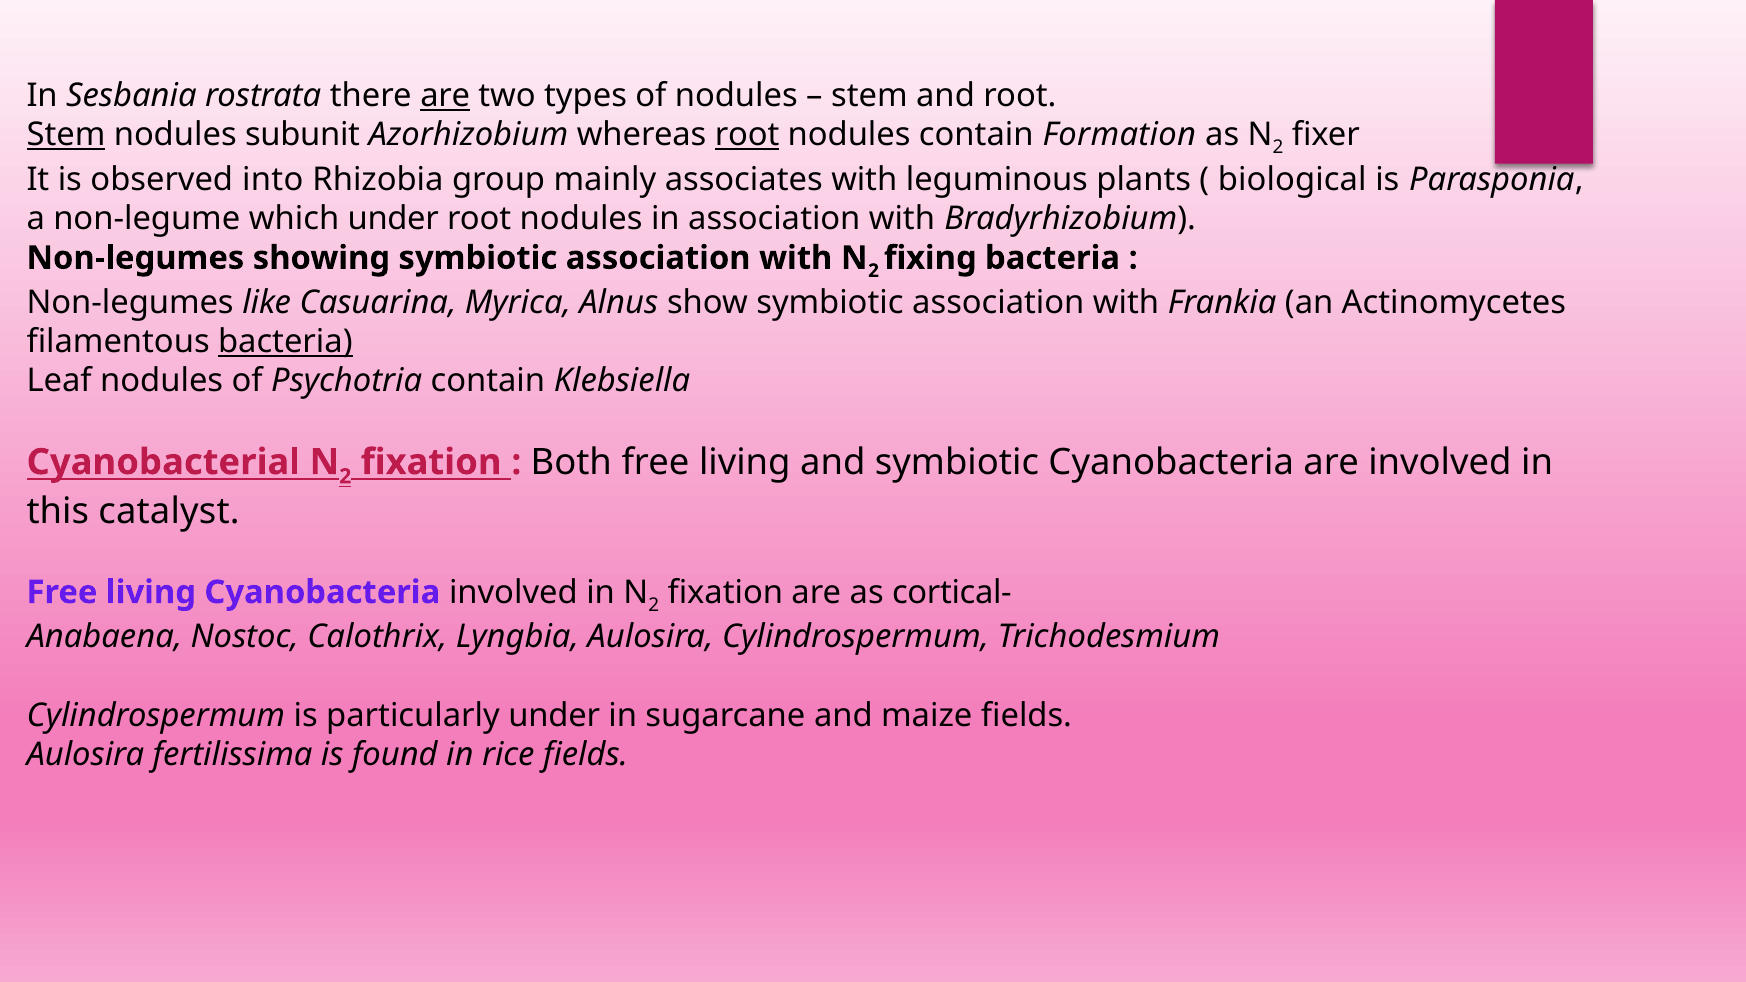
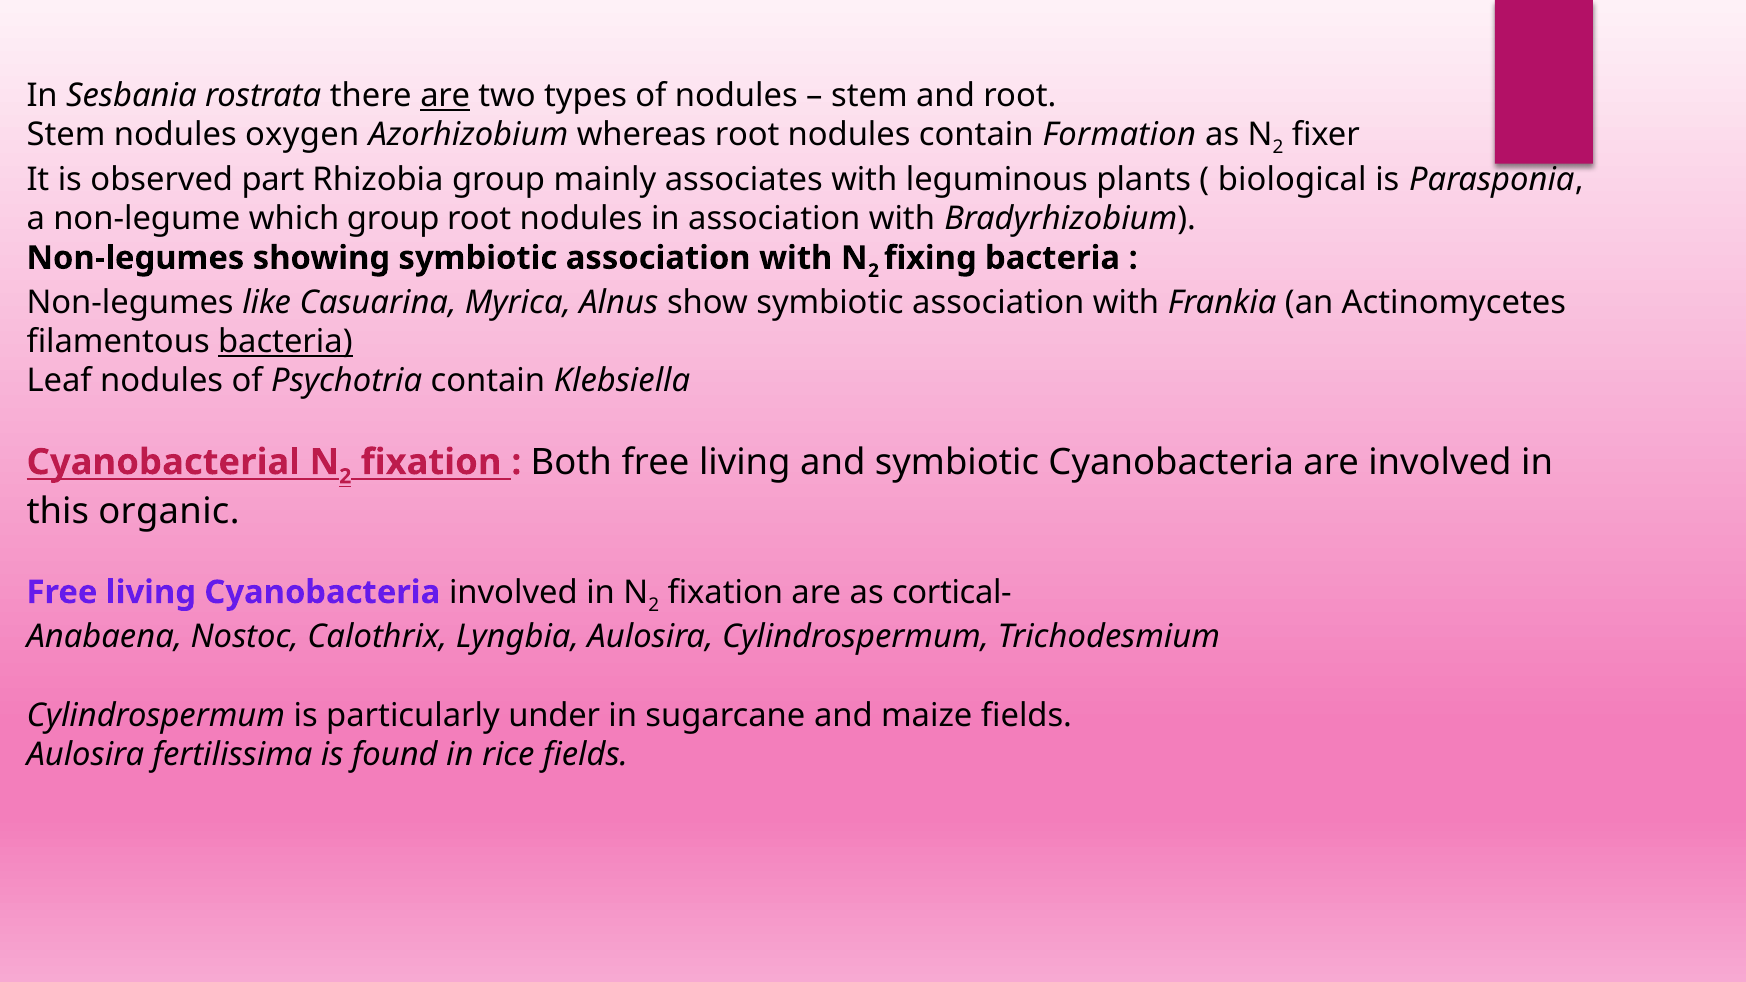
Stem underline: present -> none (66, 135)
subunit: subunit -> oxygen (302, 135)
root underline: present -> none (747, 135)
into: into -> part (273, 179)
which under: under -> group (393, 219)
catalyst: catalyst -> organic (169, 512)
